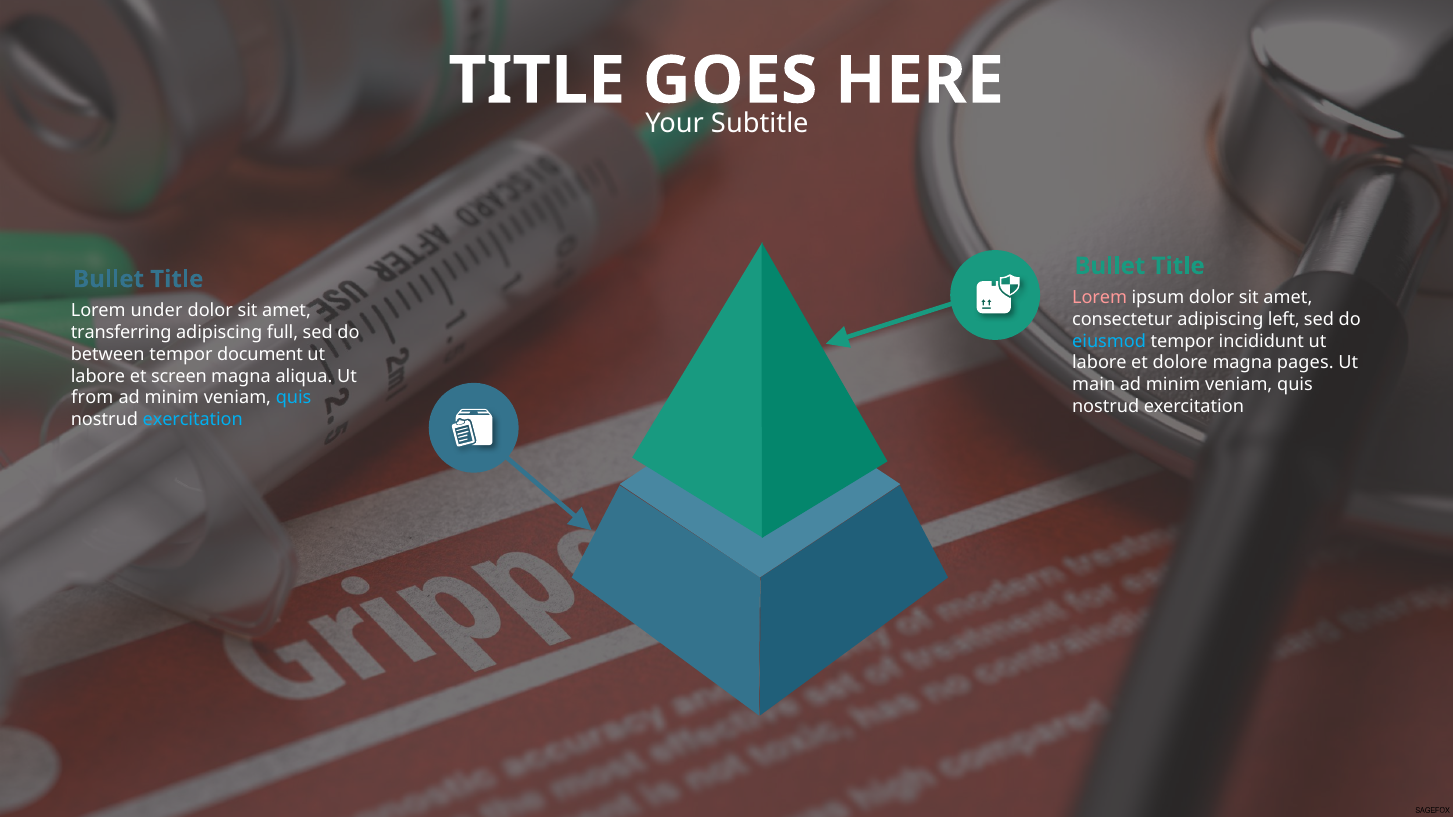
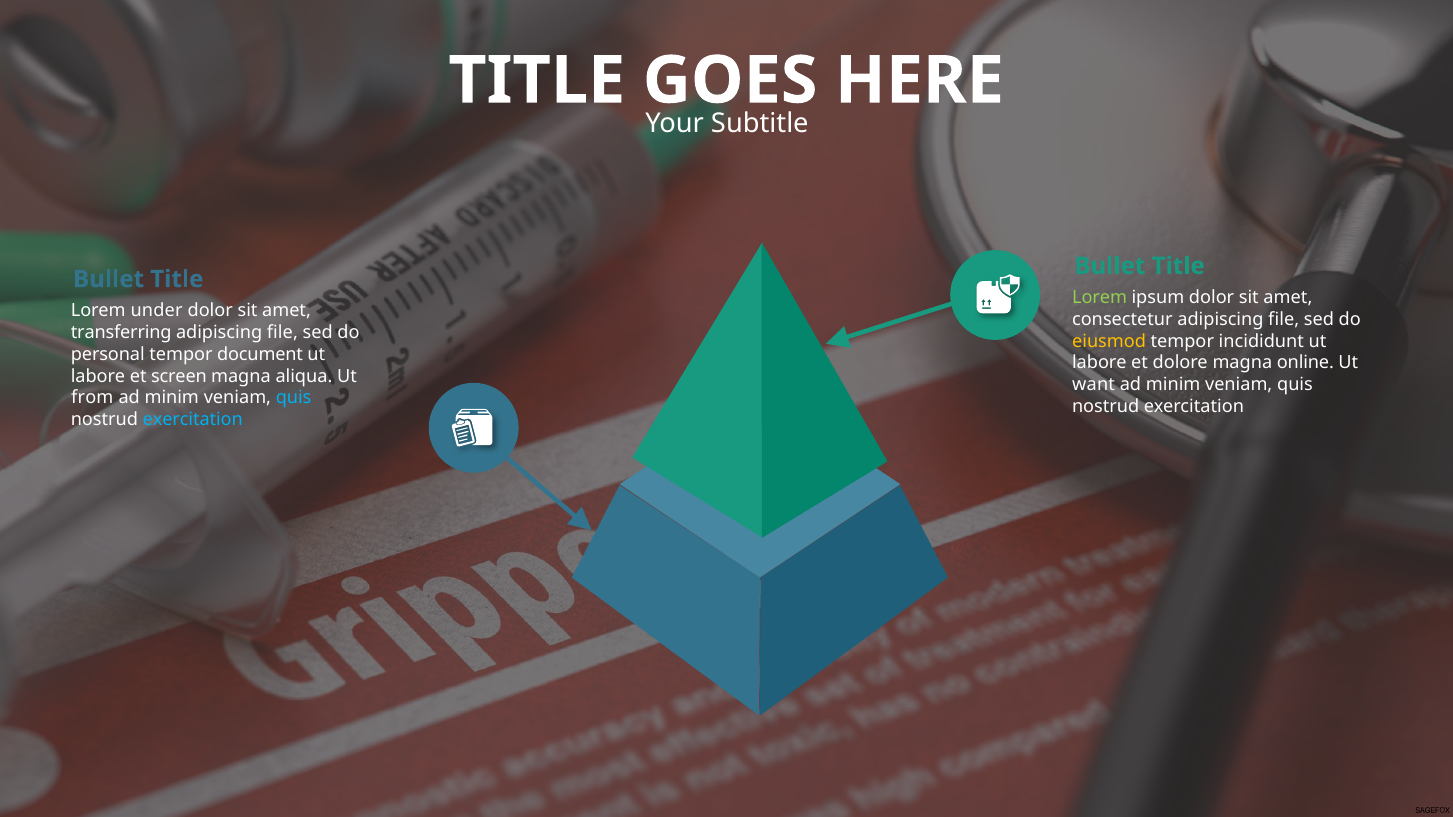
Lorem colour: pink -> light green (1100, 298)
consectetur adipiscing left: left -> file (1284, 319)
full: full -> file (282, 333)
eiusmod colour: light blue -> yellow (1109, 341)
between: between -> personal (108, 355)
pages: pages -> online (1305, 363)
main: main -> want (1094, 385)
